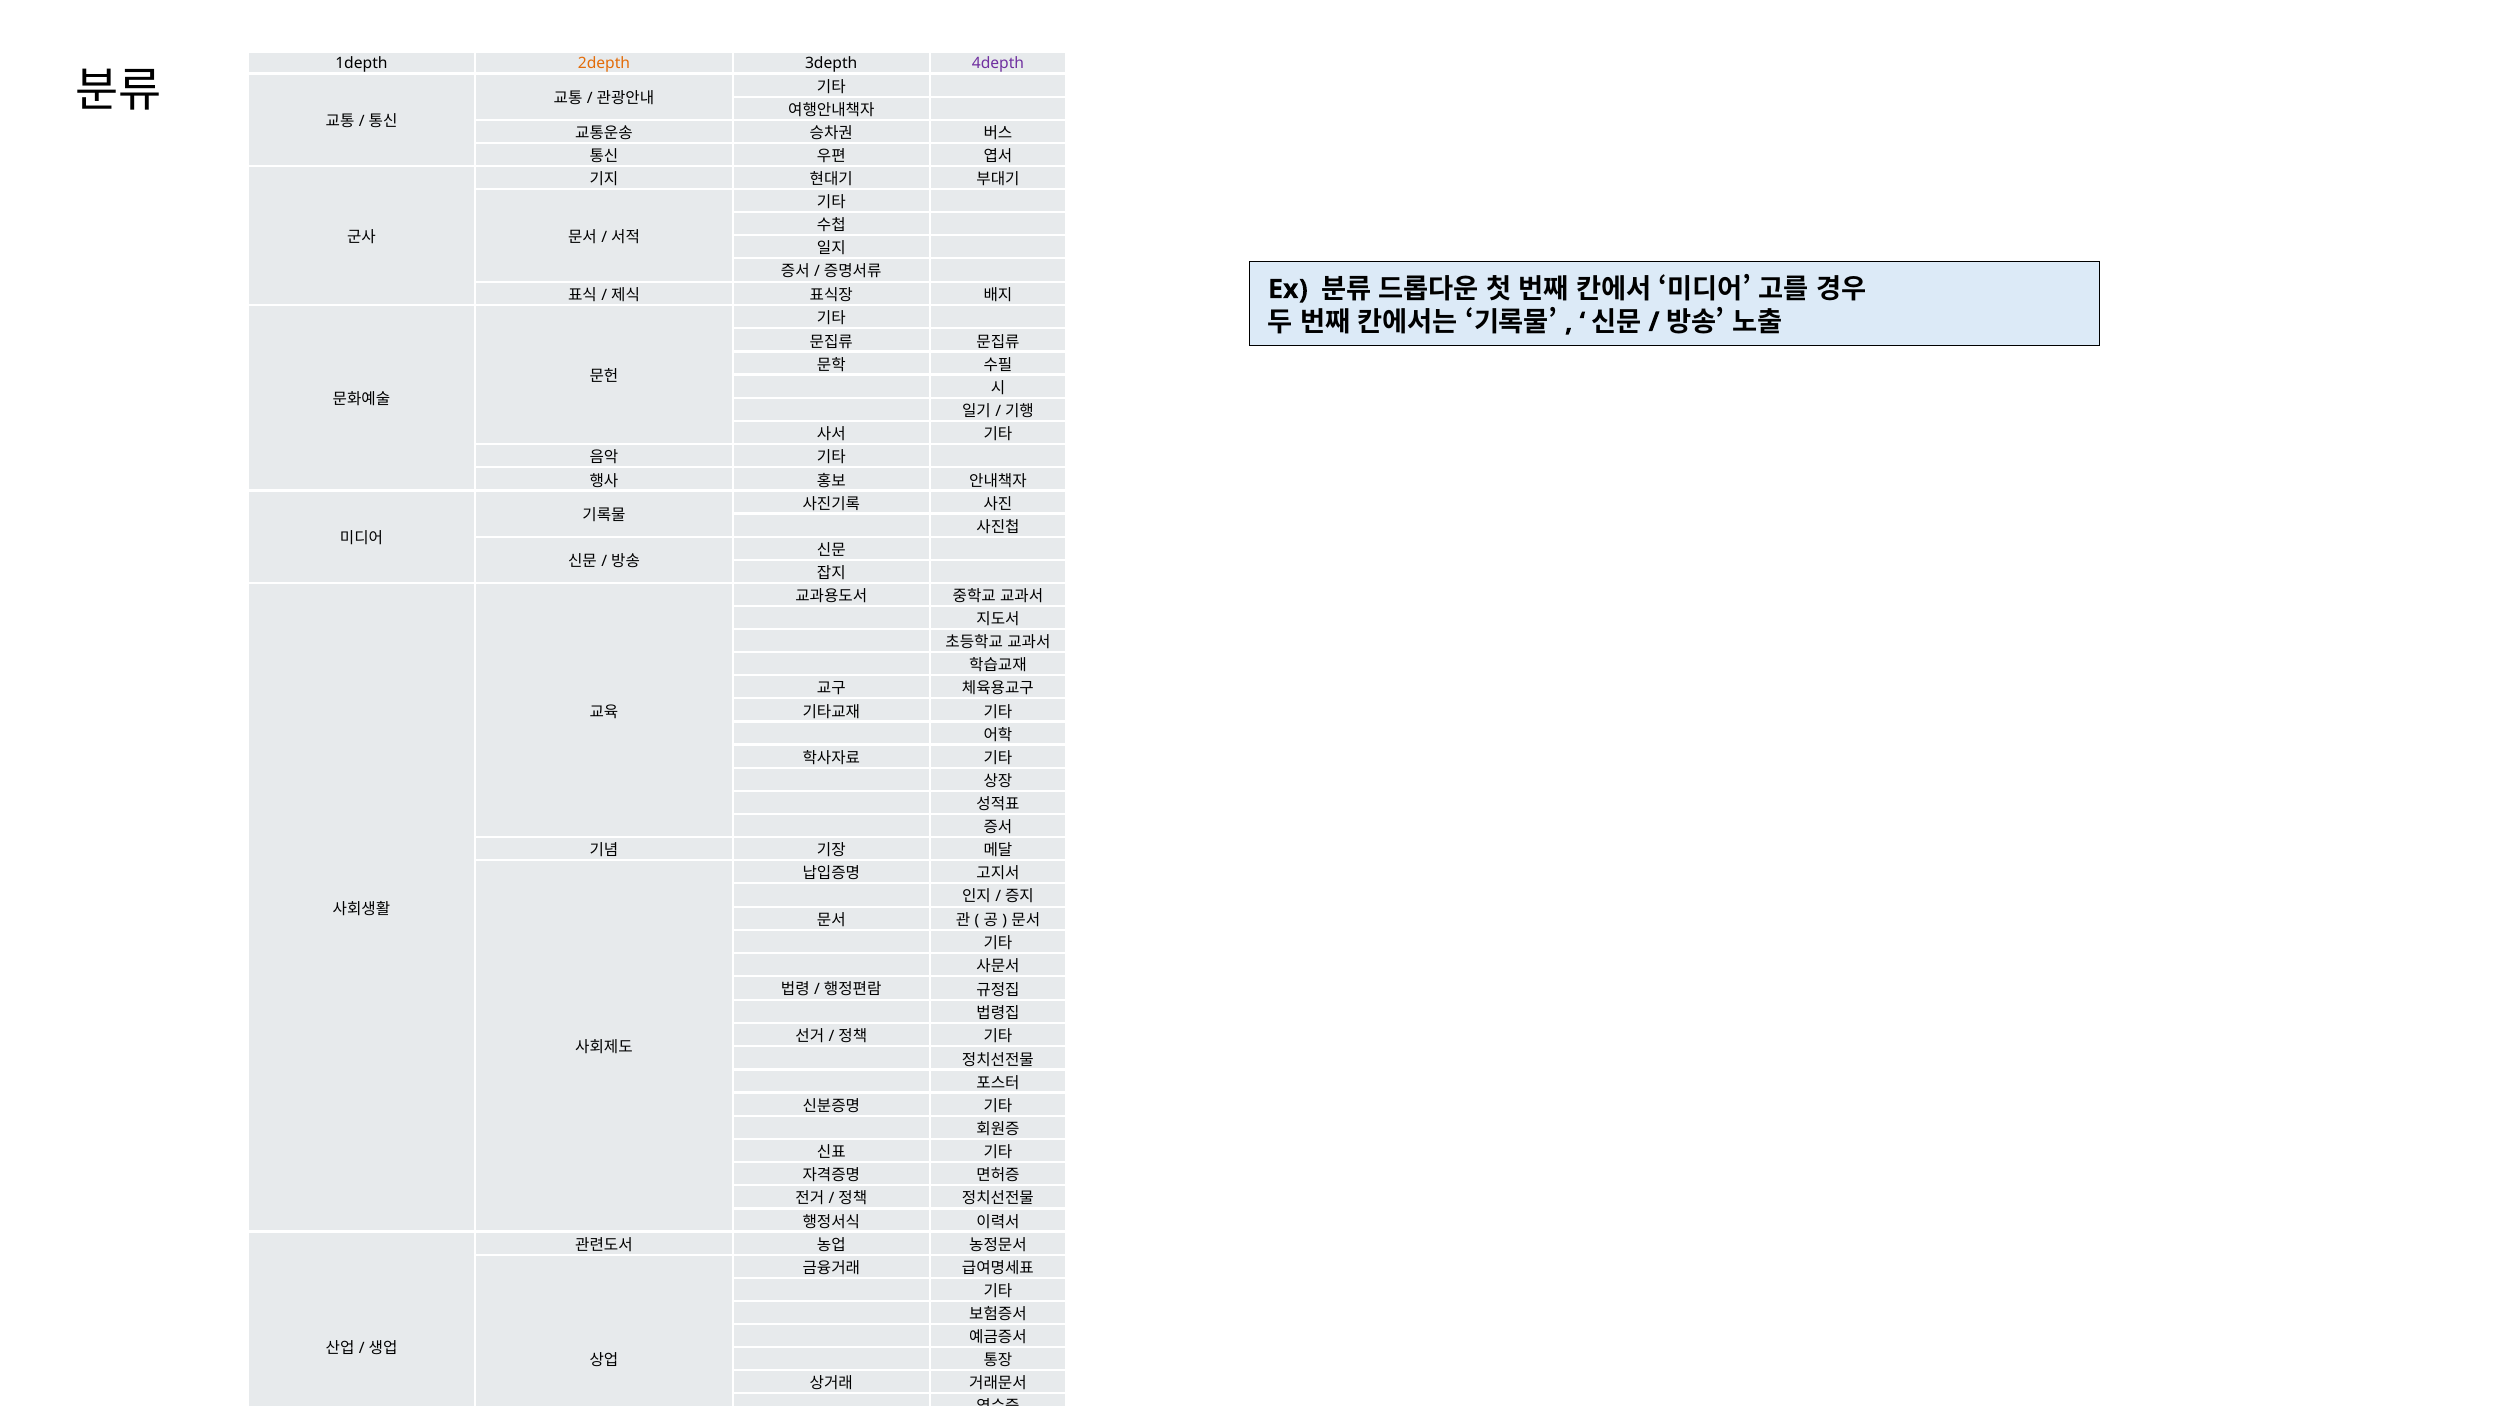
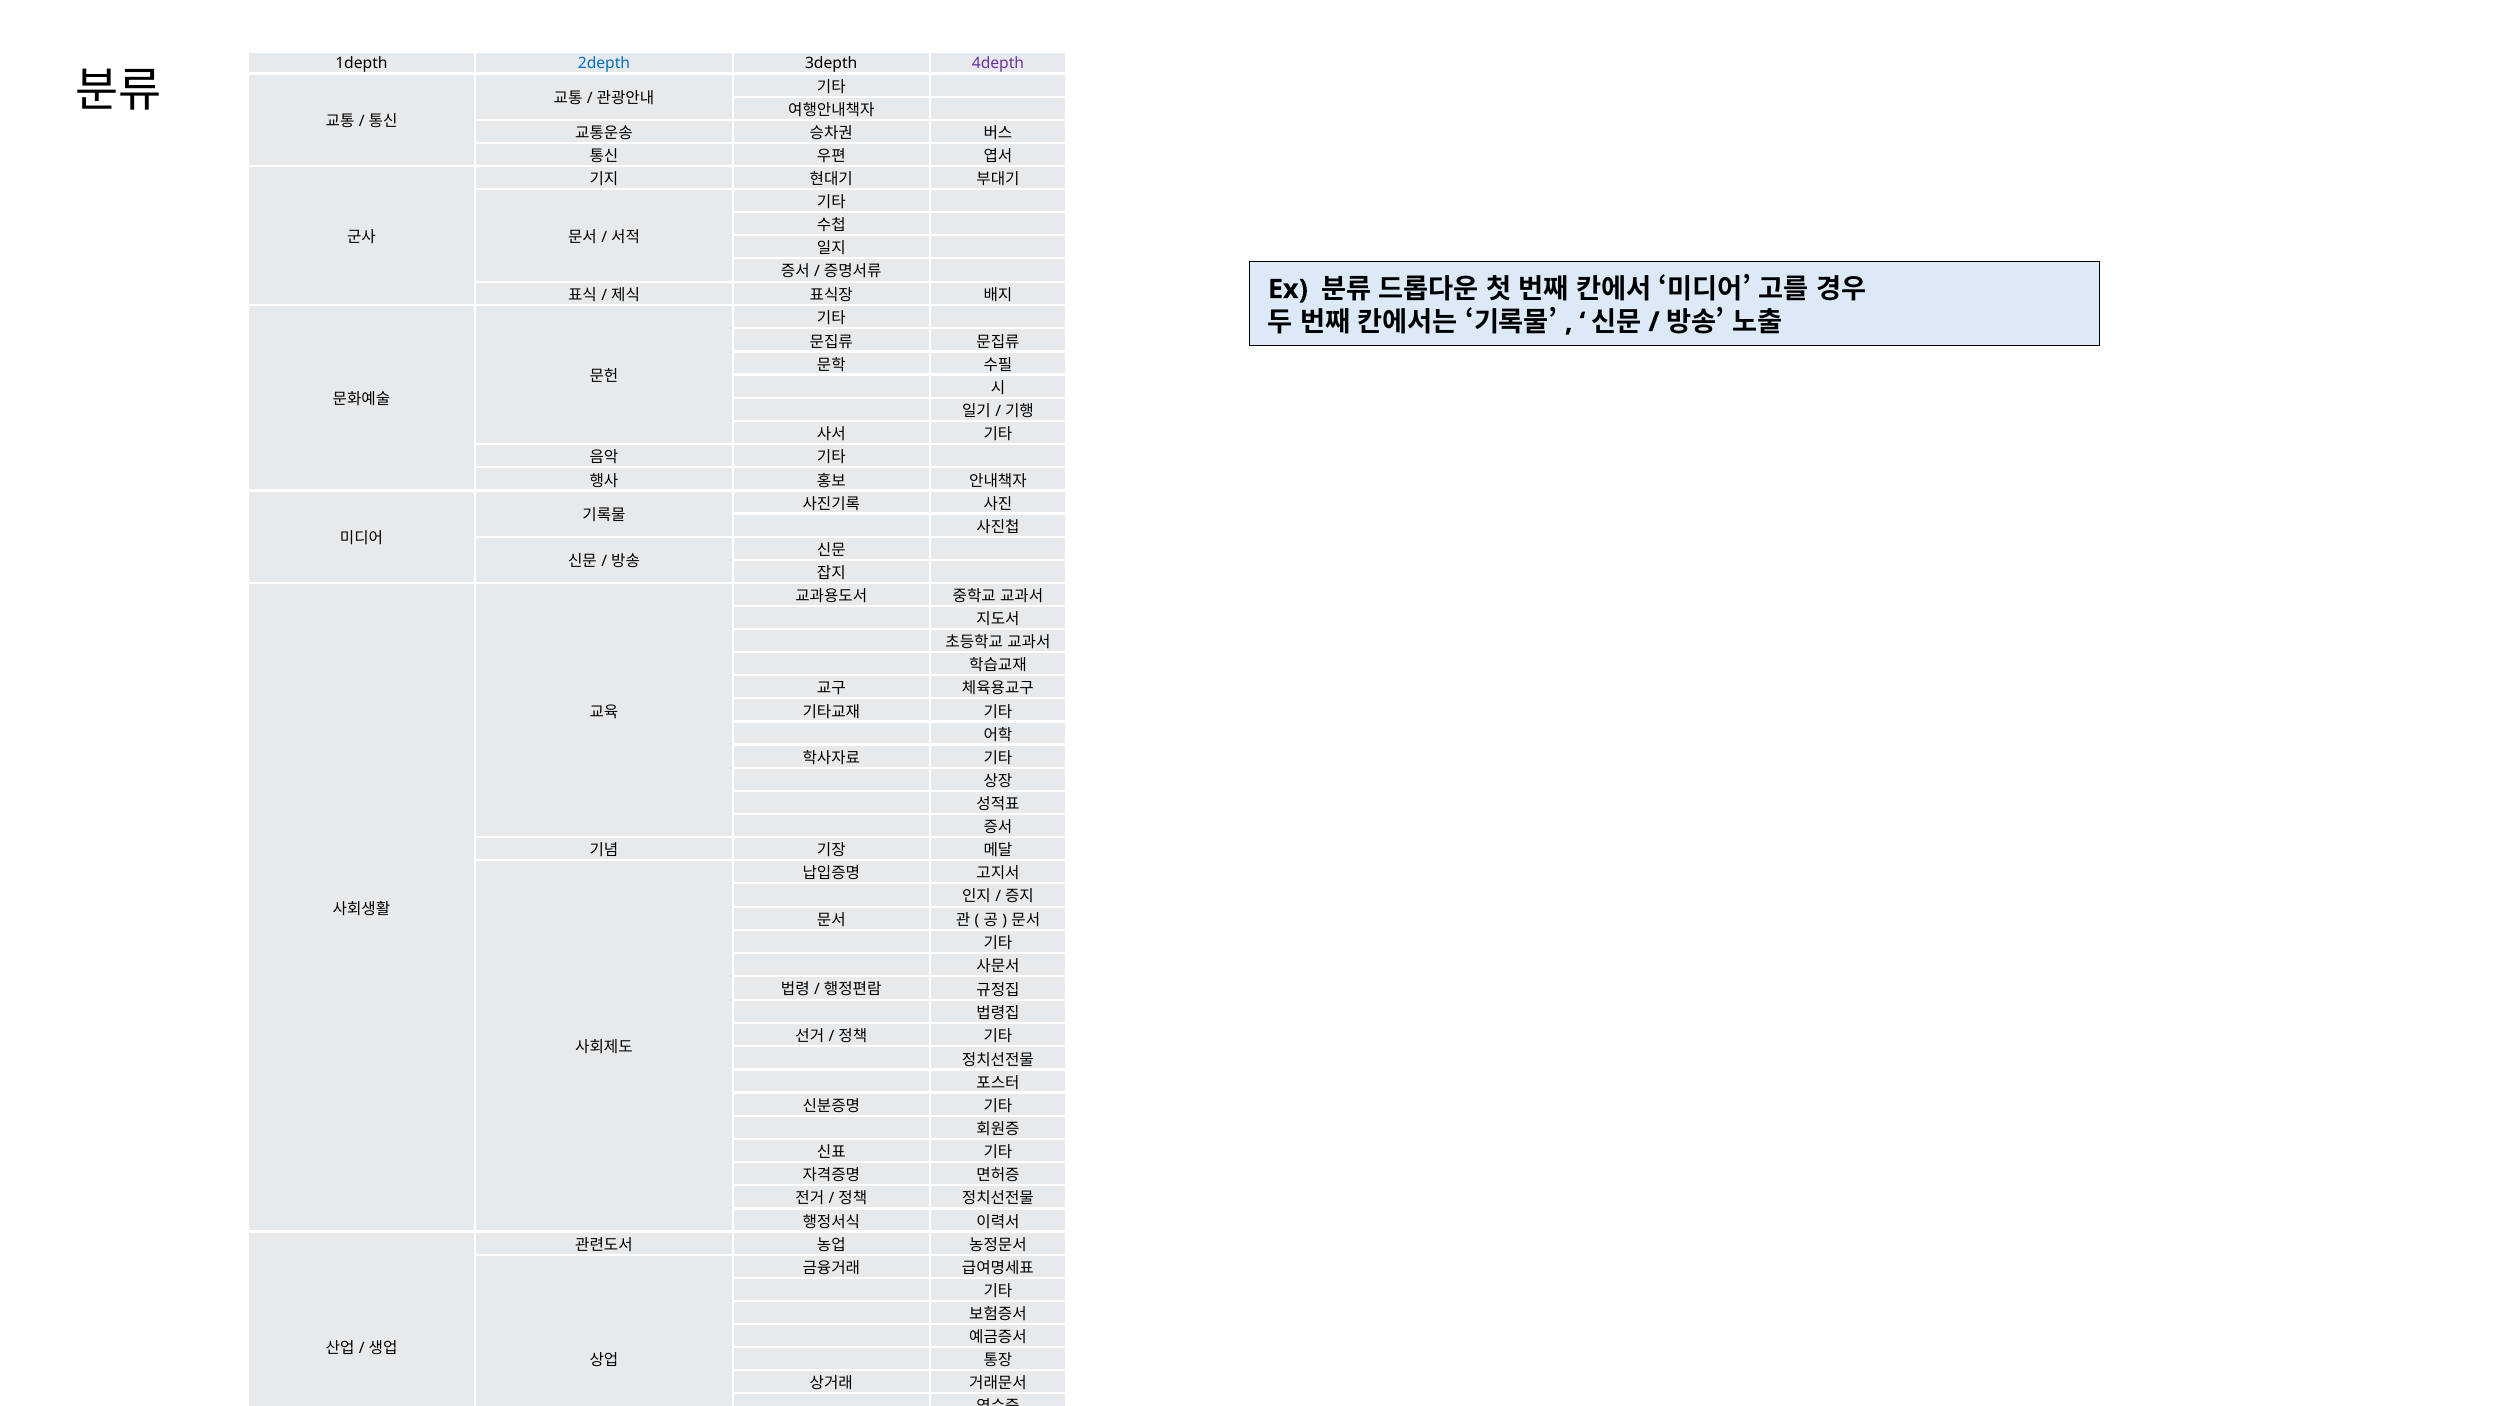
2depth colour: orange -> blue (604, 64)
